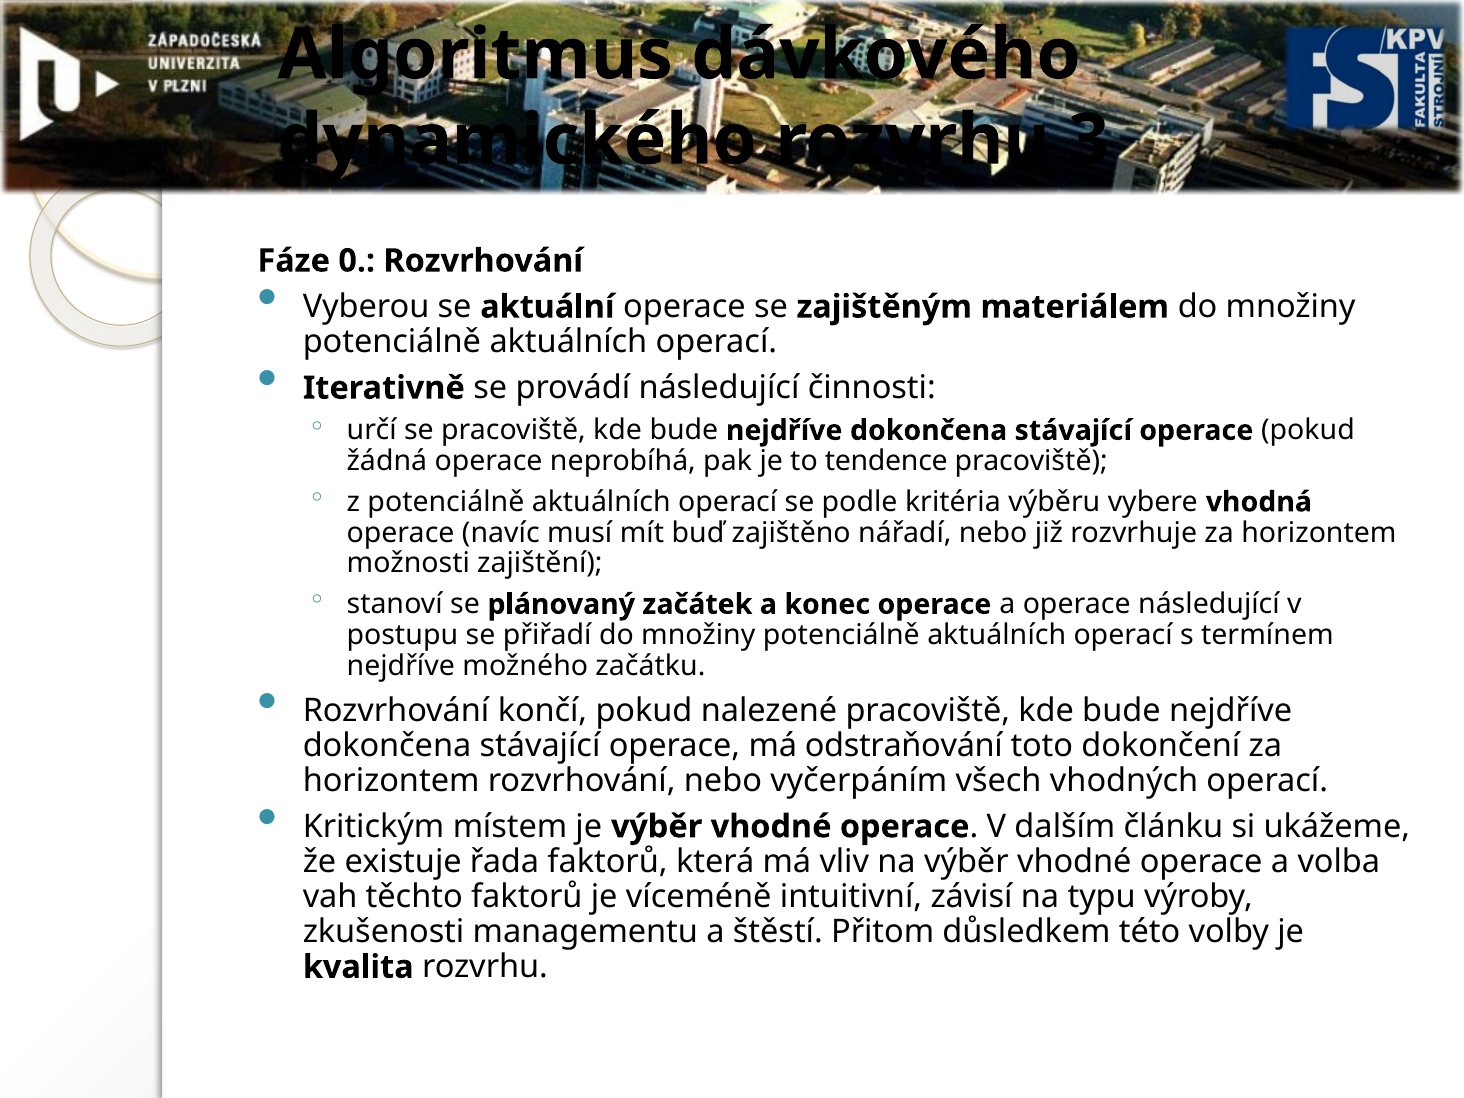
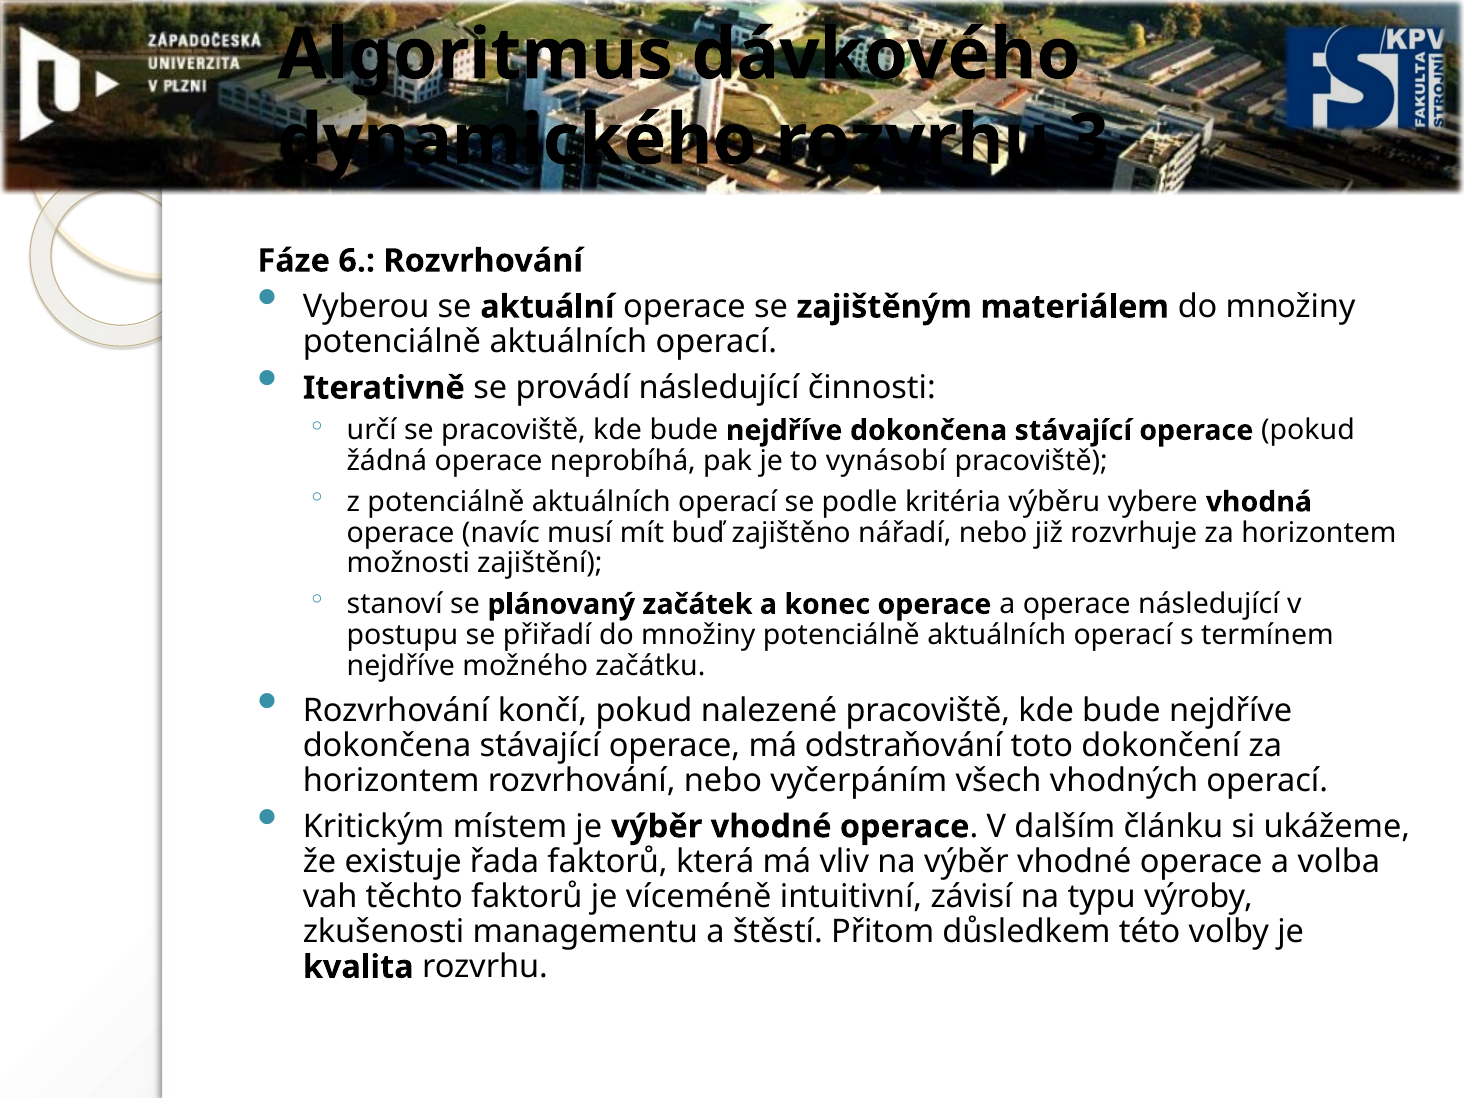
0: 0 -> 6 (357, 261)
tendence: tendence -> vynásobí (886, 461)
